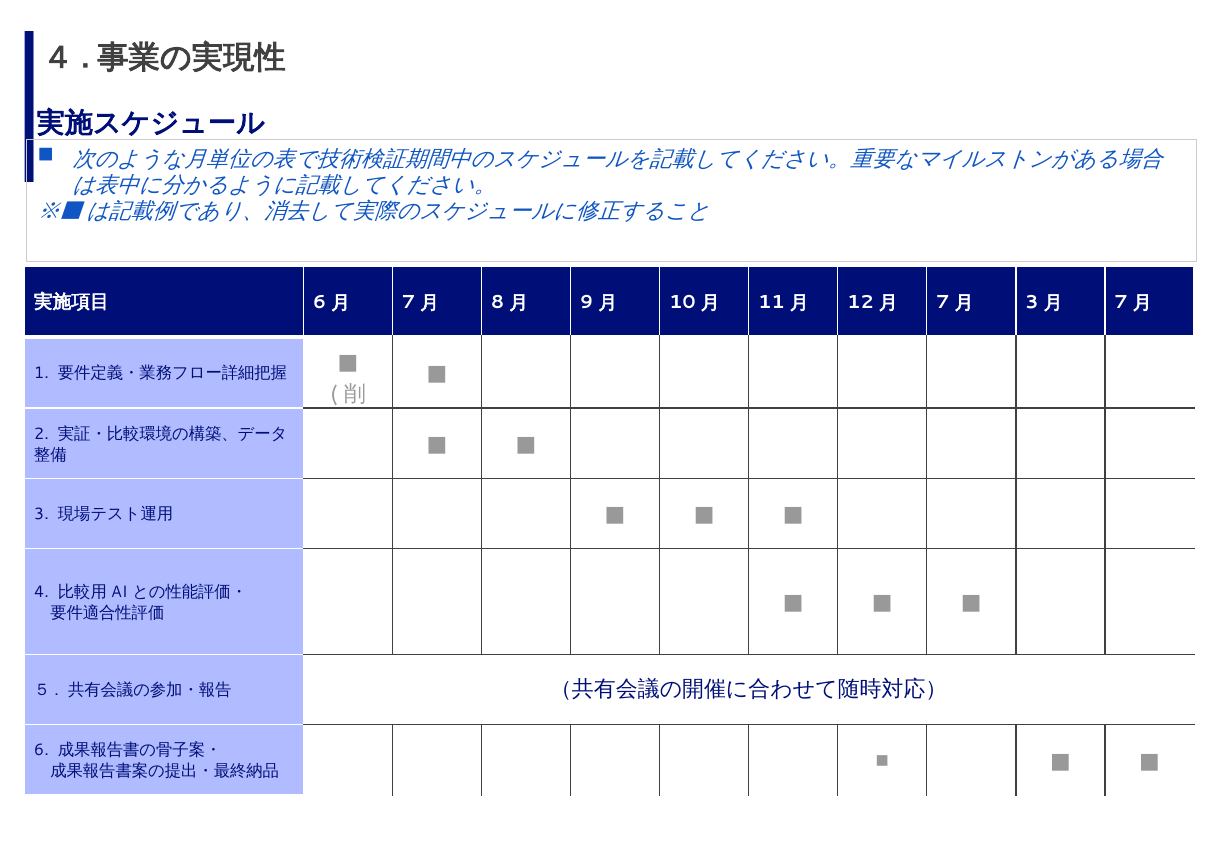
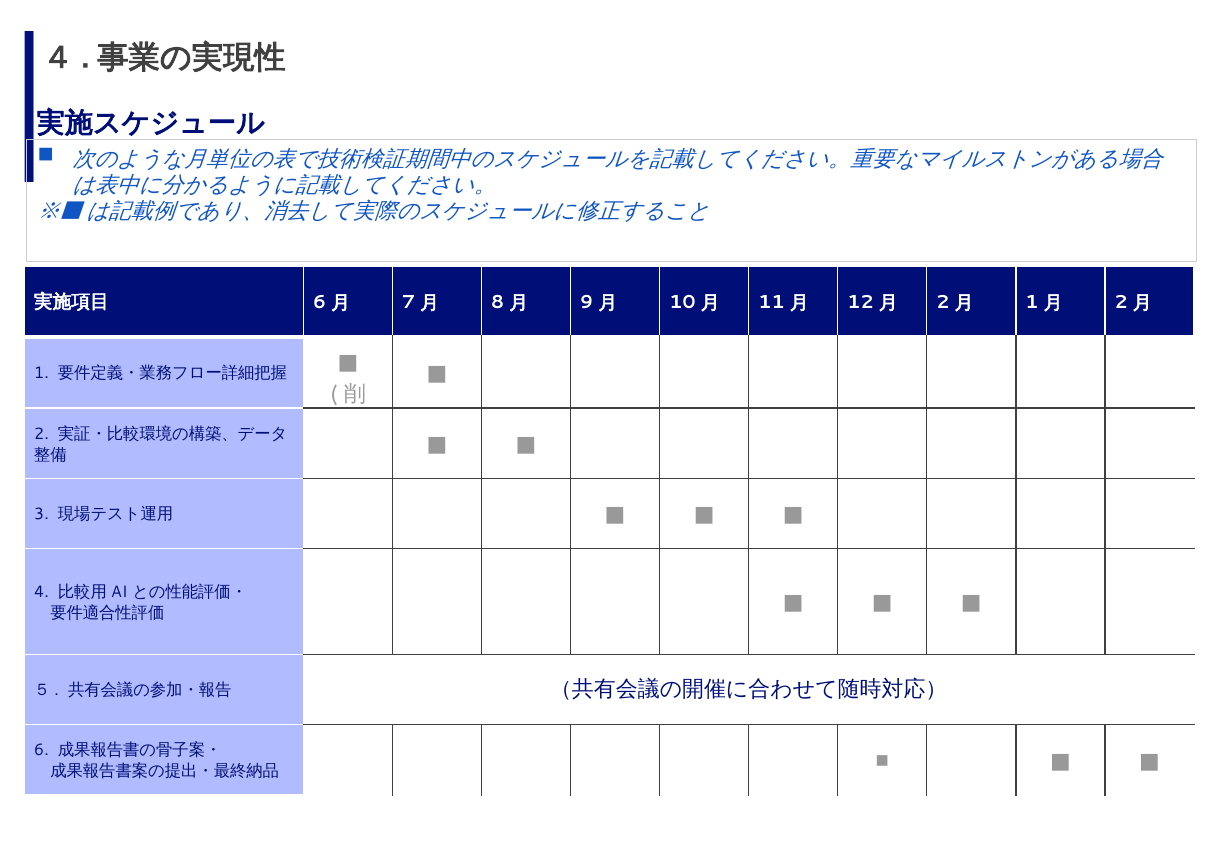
7: 7 -> 2 (943, 303)
3: 3 -> 1 (1032, 303)
7: 7 -> 2 (1121, 303)
